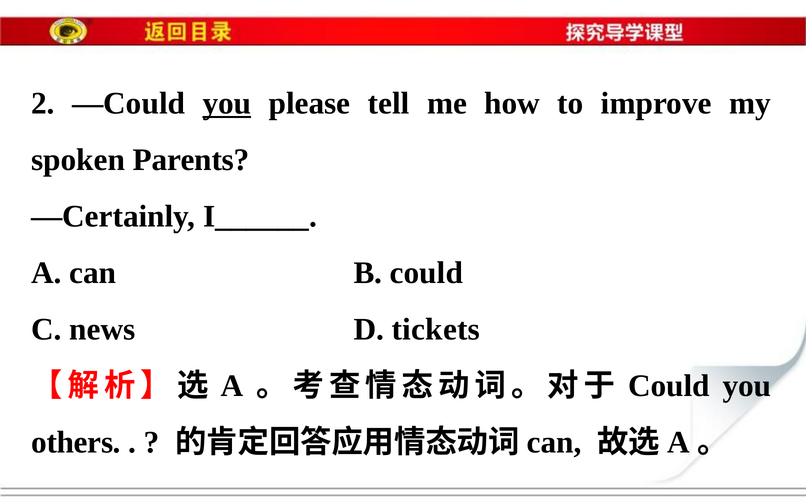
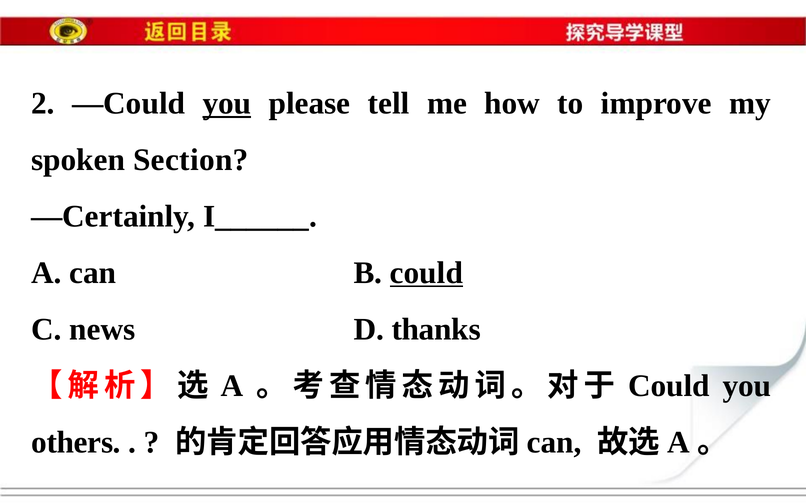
Parents: Parents -> Section (191, 160)
could underline: none -> present (426, 273)
tickets: tickets -> thanks (436, 329)
